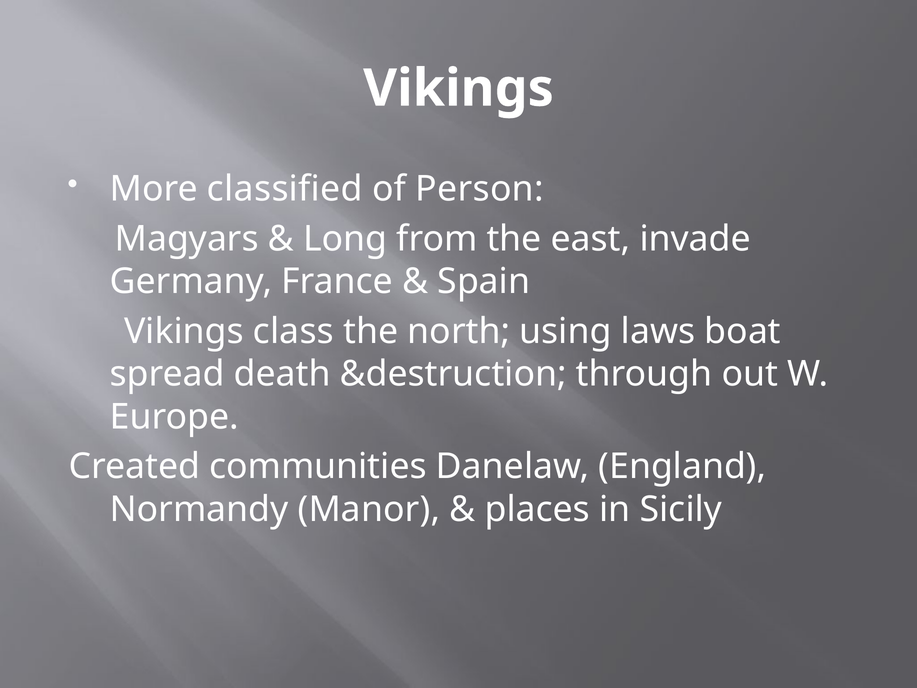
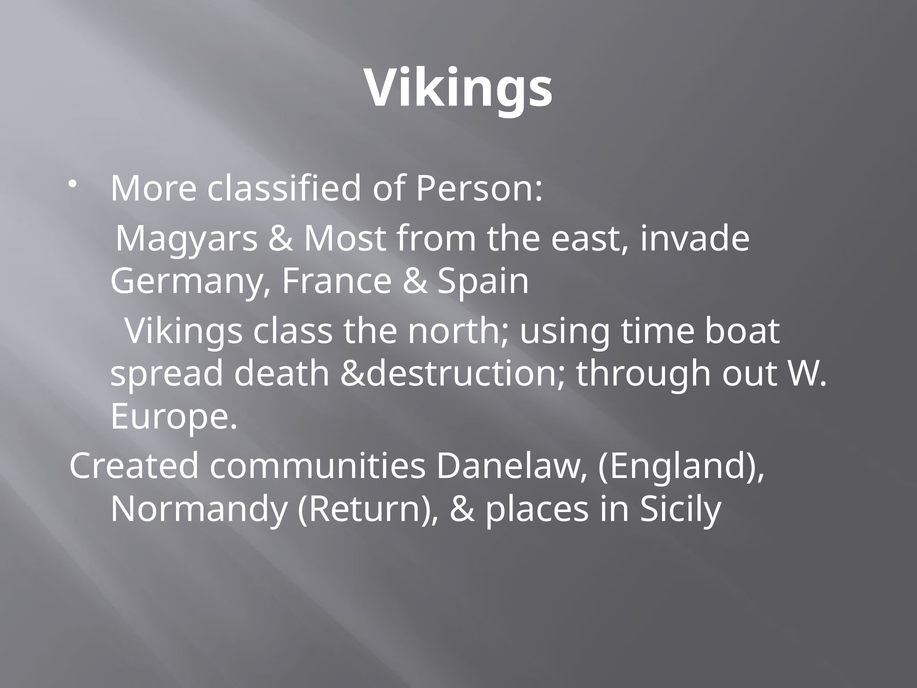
Long: Long -> Most (345, 239)
laws: laws -> time (658, 331)
Manor: Manor -> Return (369, 509)
